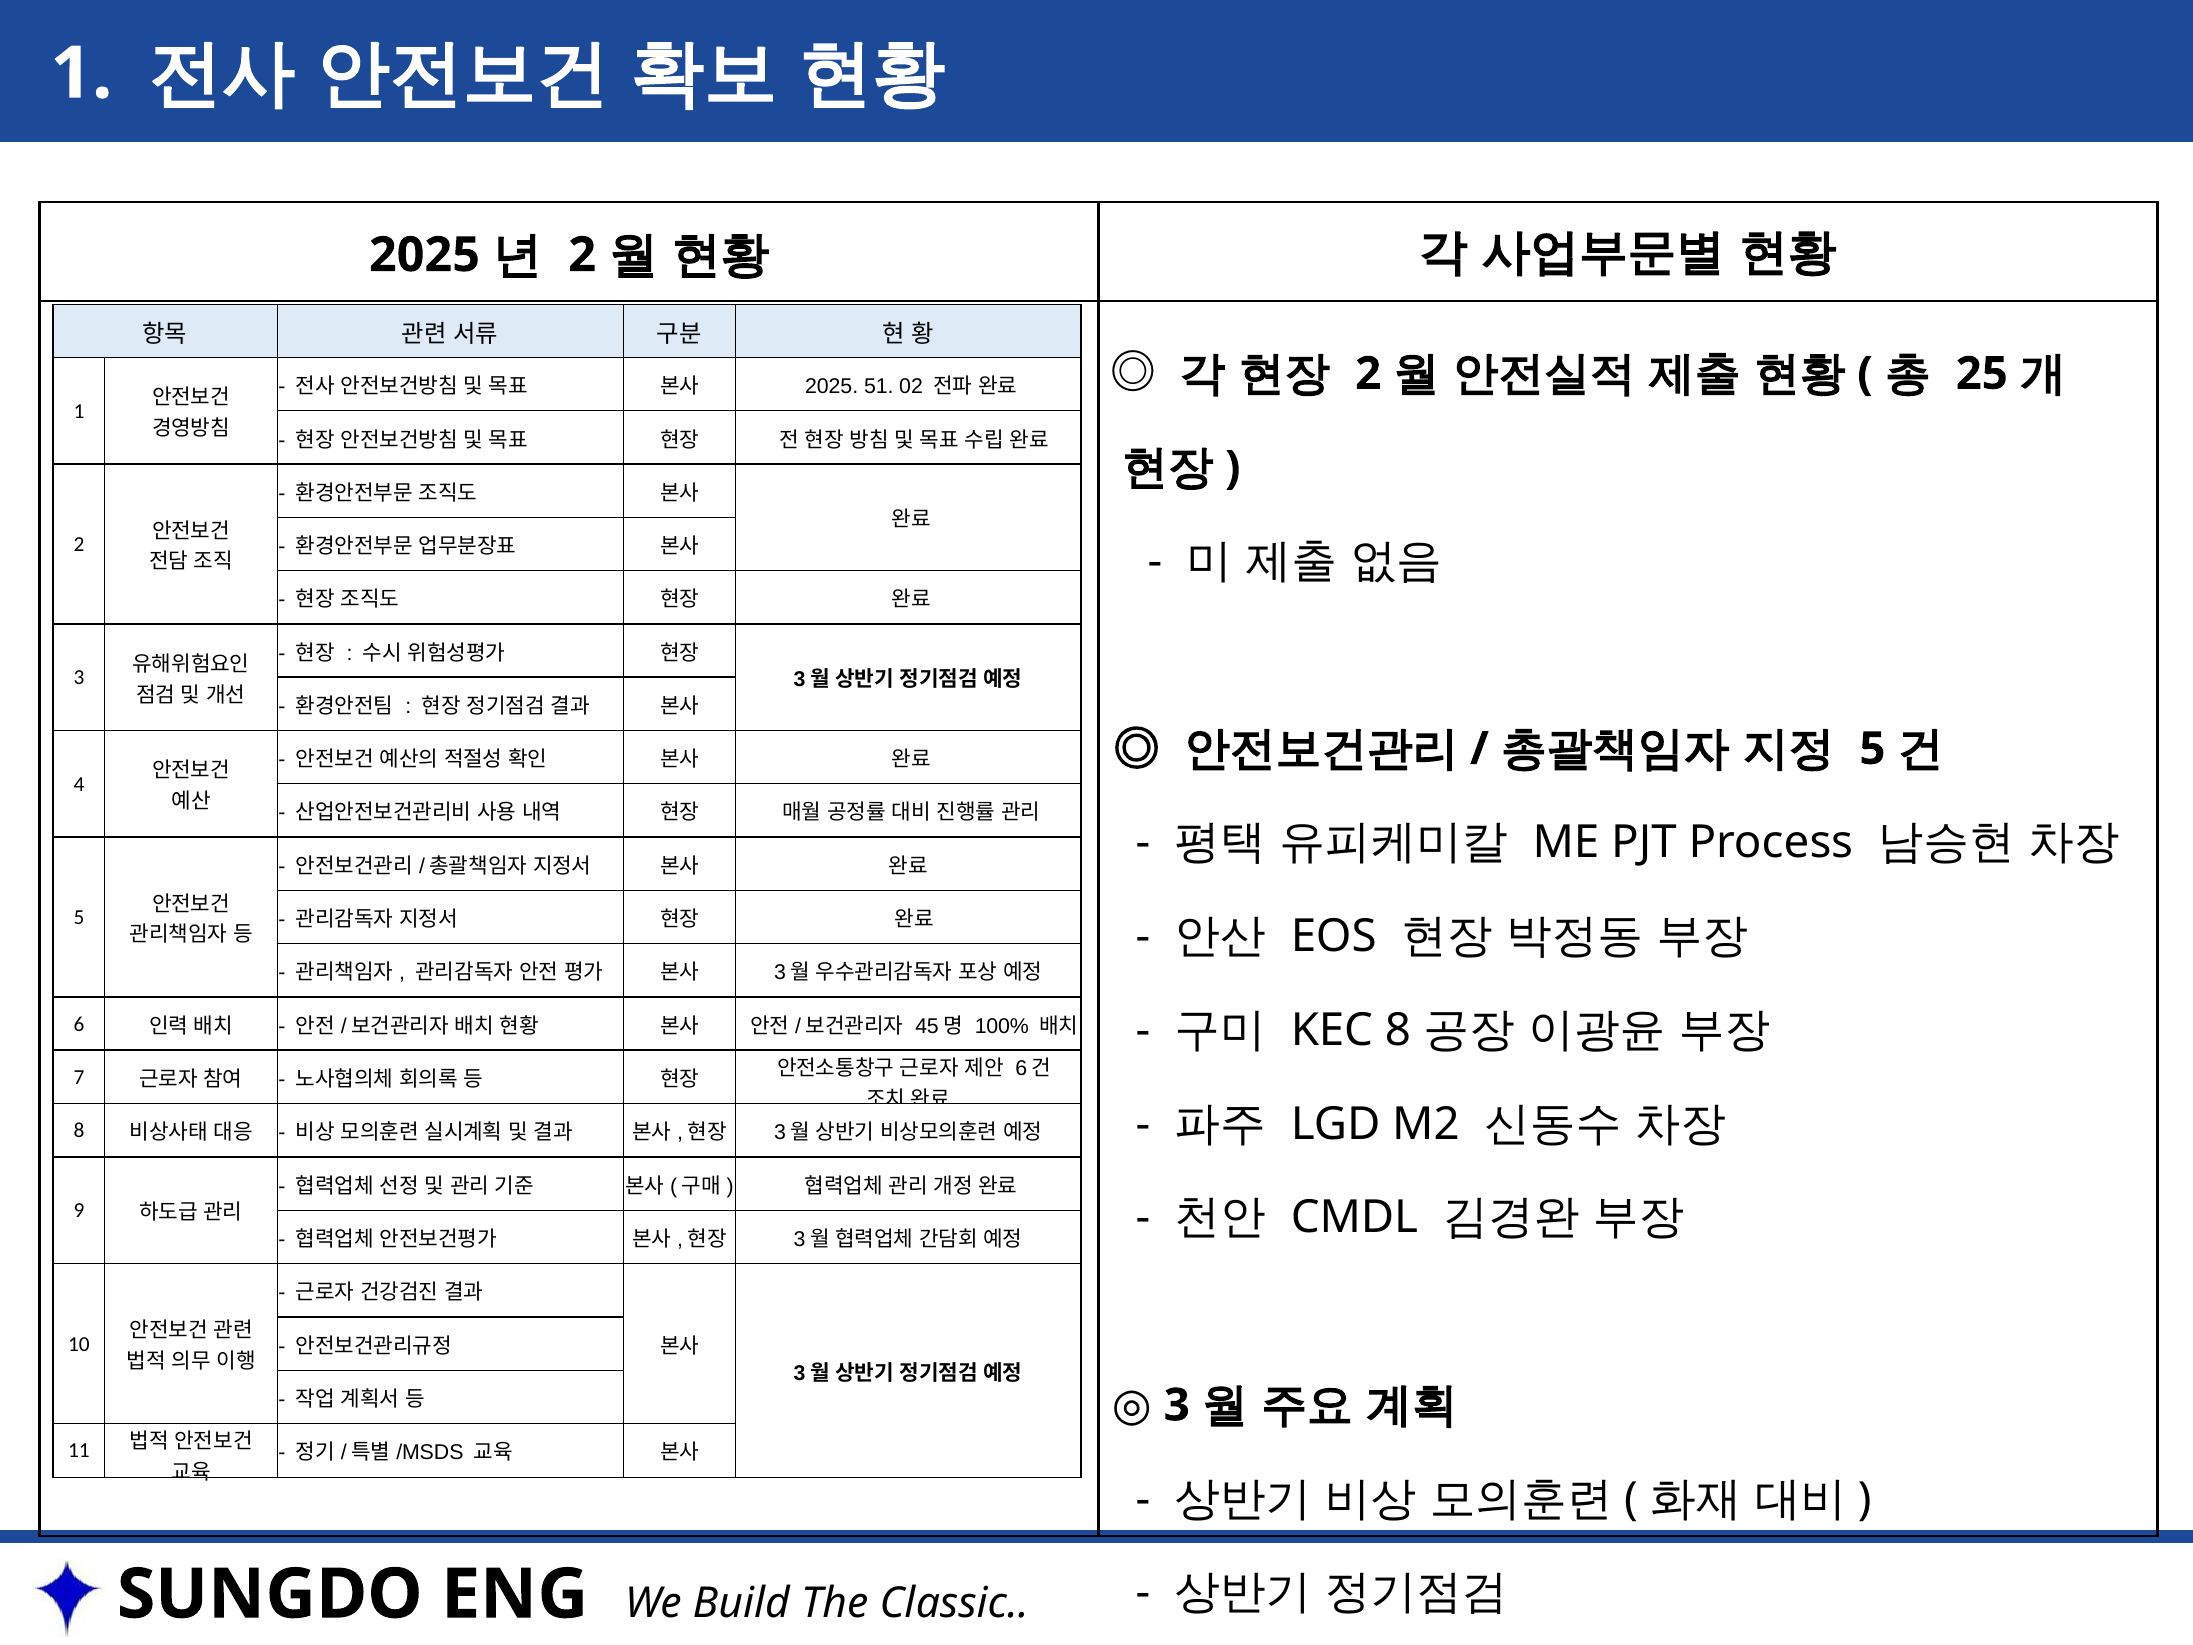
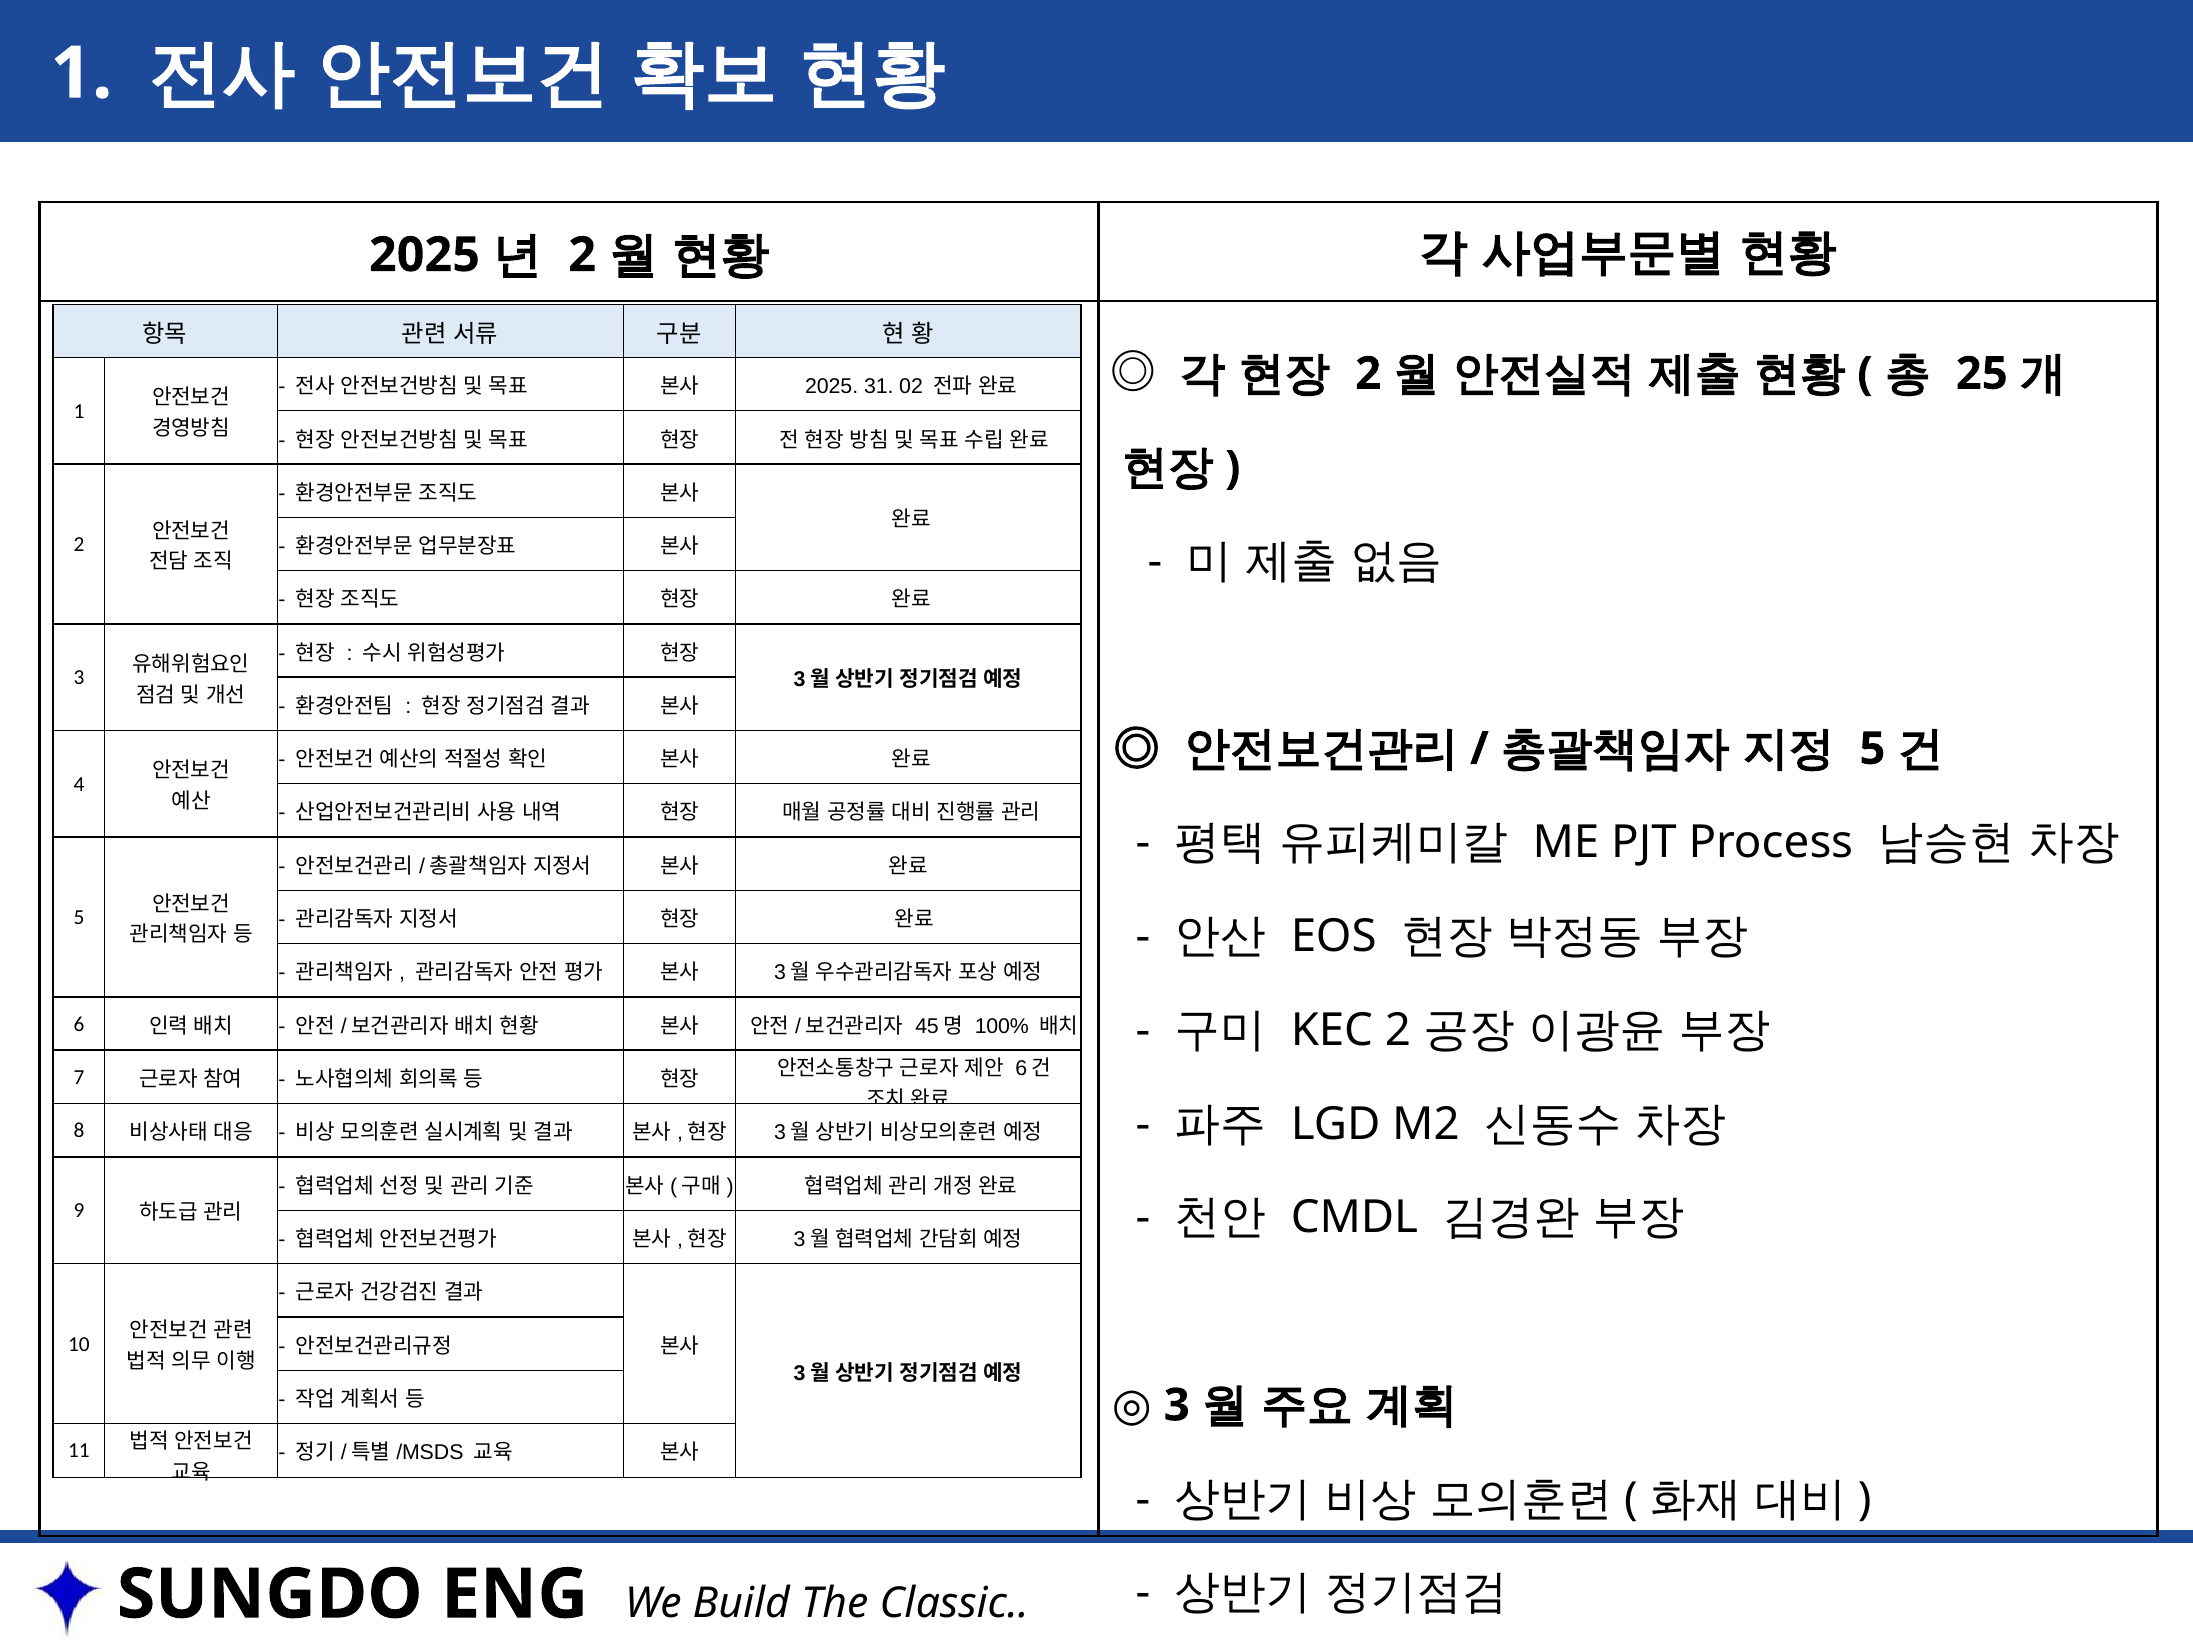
51: 51 -> 31 (879, 387)
KEC 8: 8 -> 2 (1398, 1030)
